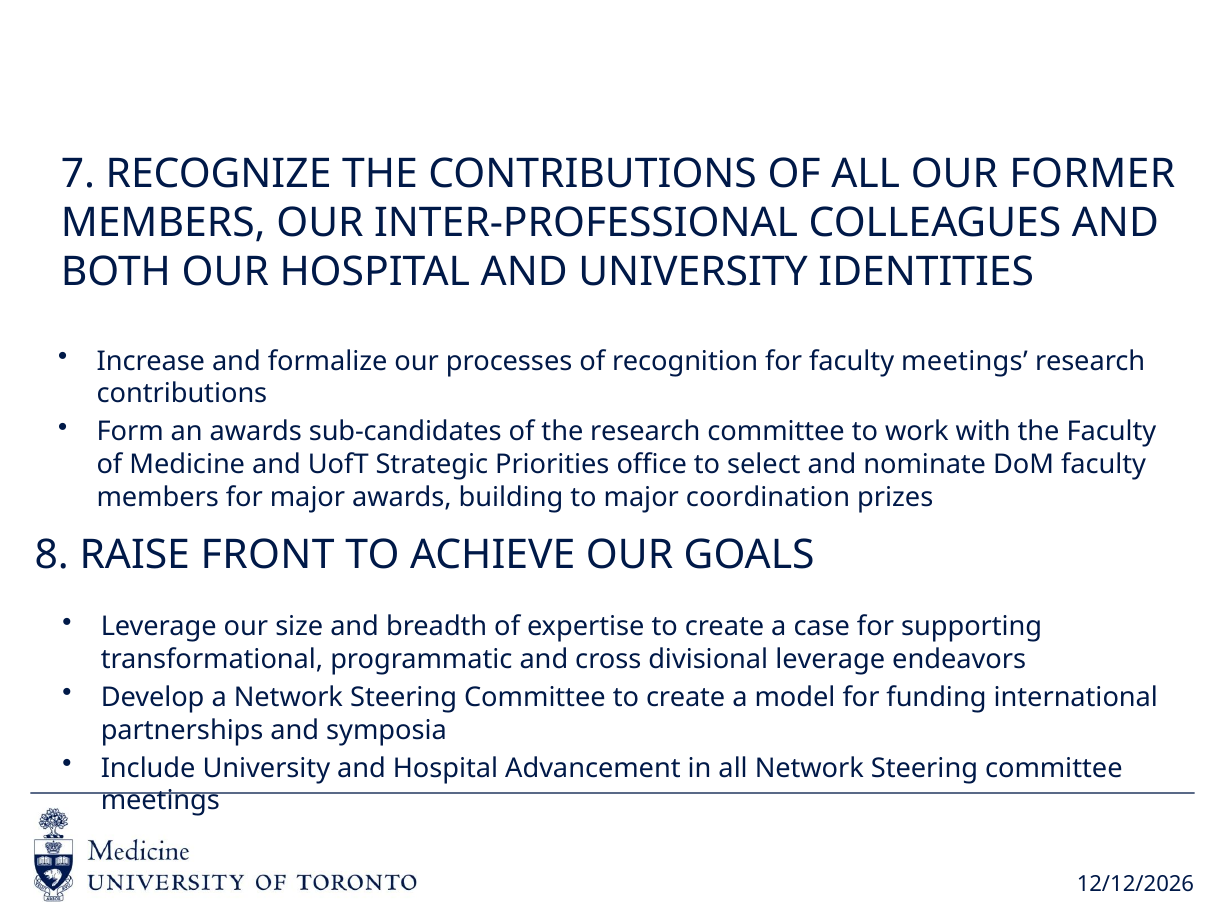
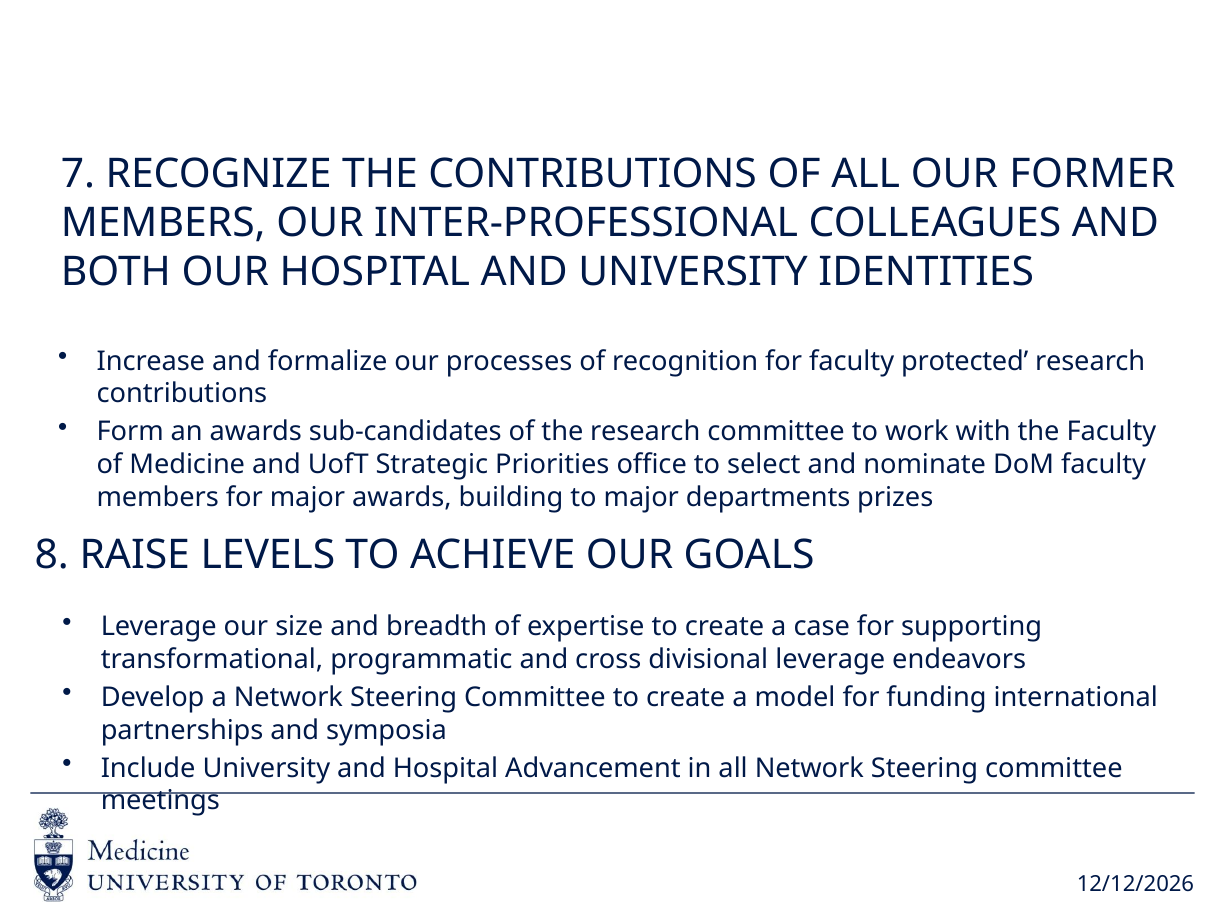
faculty meetings: meetings -> protected (965, 361)
coordination: coordination -> departments (768, 498)
FRONT: FRONT -> LEVELS (268, 556)
